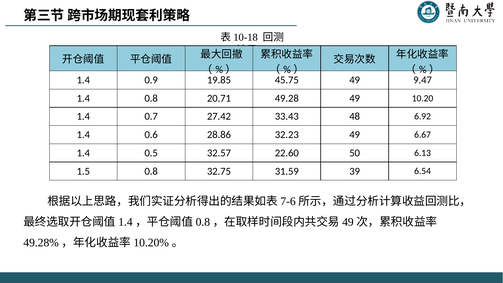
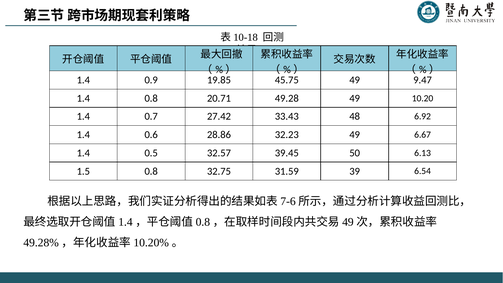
22.60: 22.60 -> 39.45 (287, 153)
